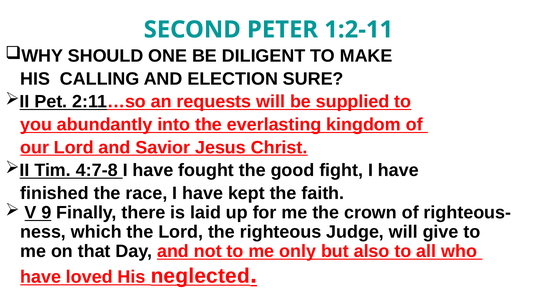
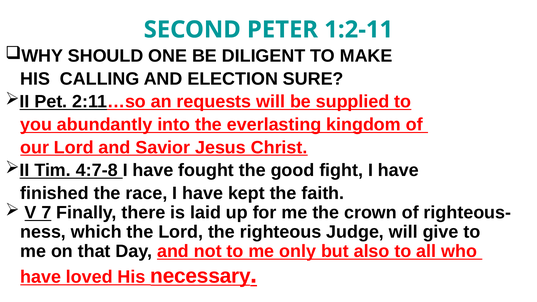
9: 9 -> 7 (46, 213)
neglected: neglected -> necessary (200, 276)
